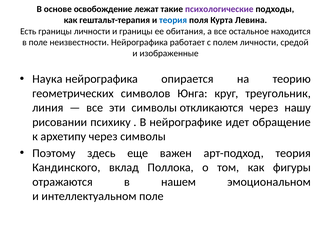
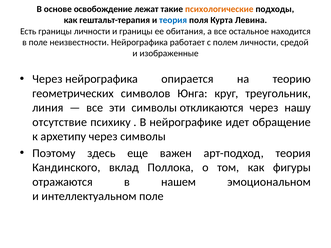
психологические colour: purple -> orange (219, 9)
Наука: Наука -> Через (47, 79)
рисовании: рисовании -> отсутствие (60, 122)
